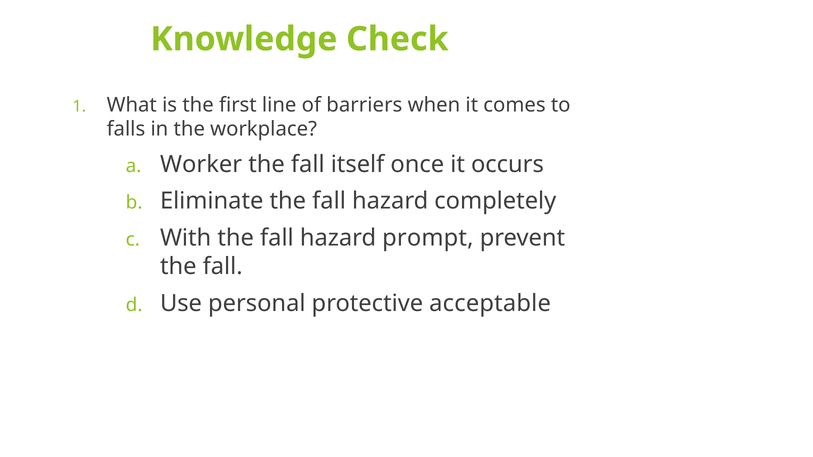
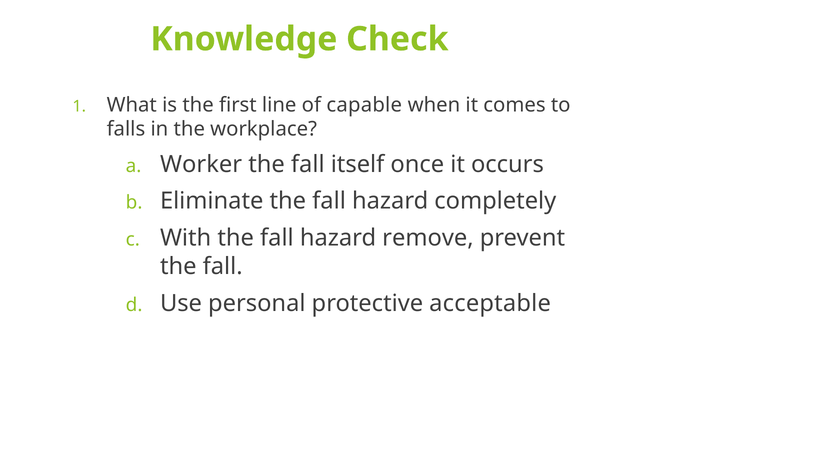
barriers: barriers -> capable (364, 105)
prompt: prompt -> remove (428, 238)
